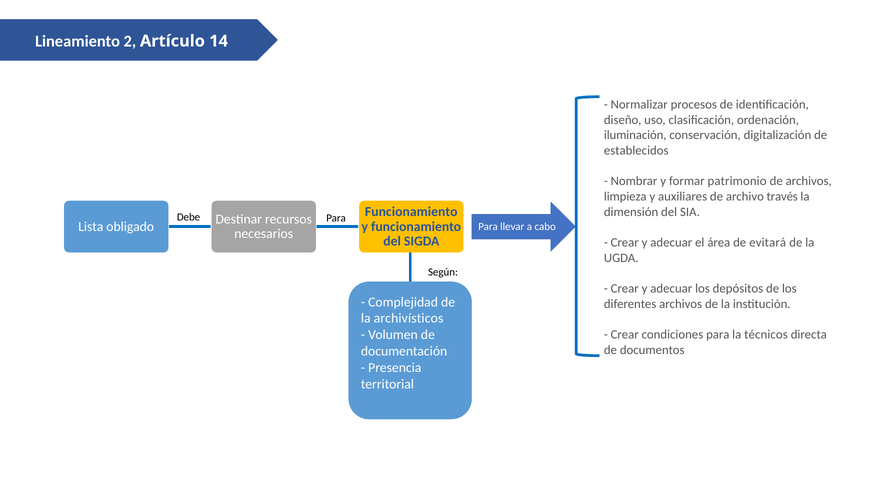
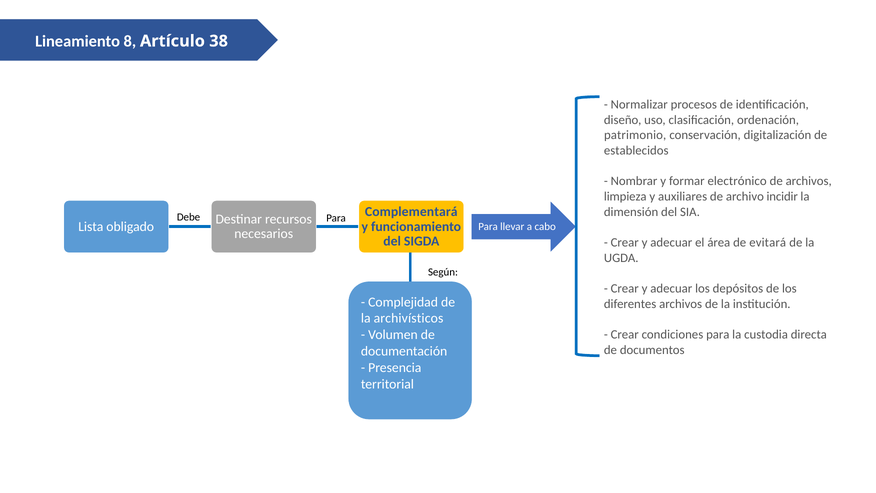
2: 2 -> 8 (130, 41)
14: 14 -> 38 (219, 41)
iluminación: iluminación -> patrimonio (635, 135)
patrimonio: patrimonio -> electrónico (737, 181)
través: través -> incidir (782, 196)
Funcionamiento: Funcionamiento -> Complementará (411, 212)
técnicos: técnicos -> custodia (766, 335)
